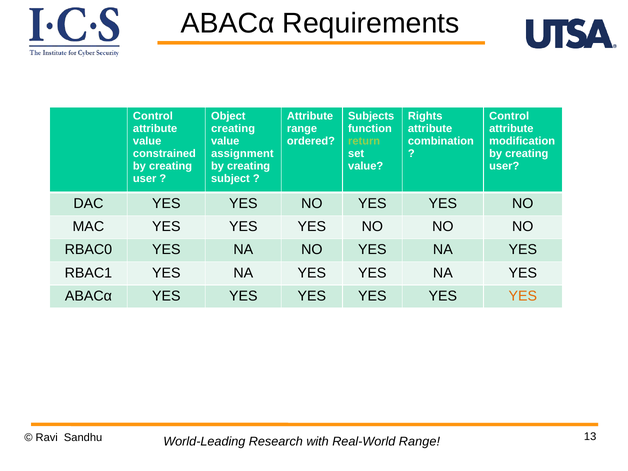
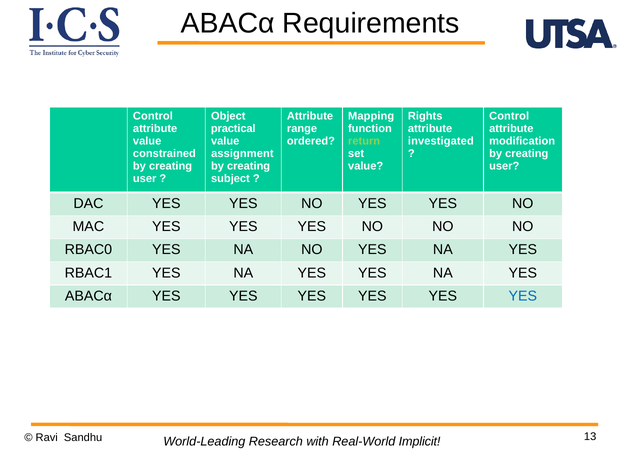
Subjects: Subjects -> Mapping (371, 116)
creating: creating -> practical (233, 129)
combination: combination -> investigated (441, 141)
YES colour: orange -> blue (523, 296)
Real-World Range: Range -> Implicit (420, 441)
